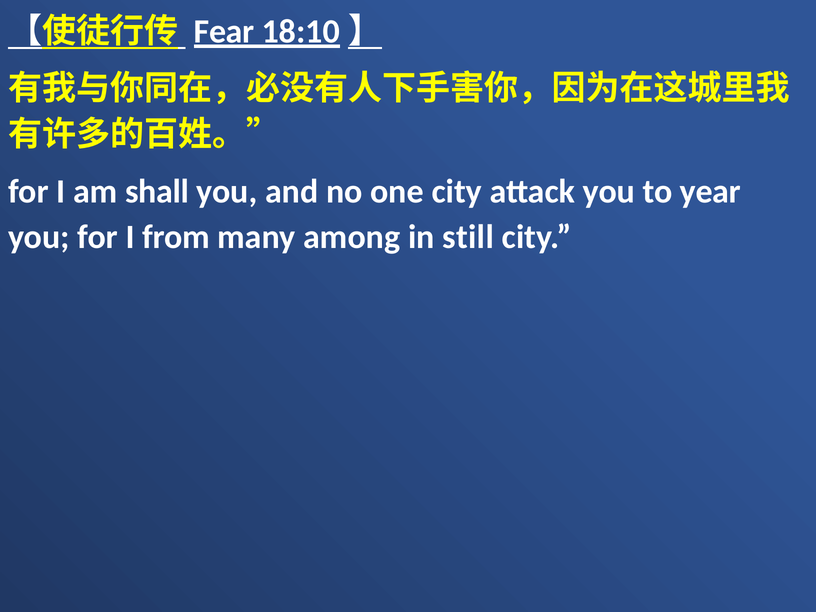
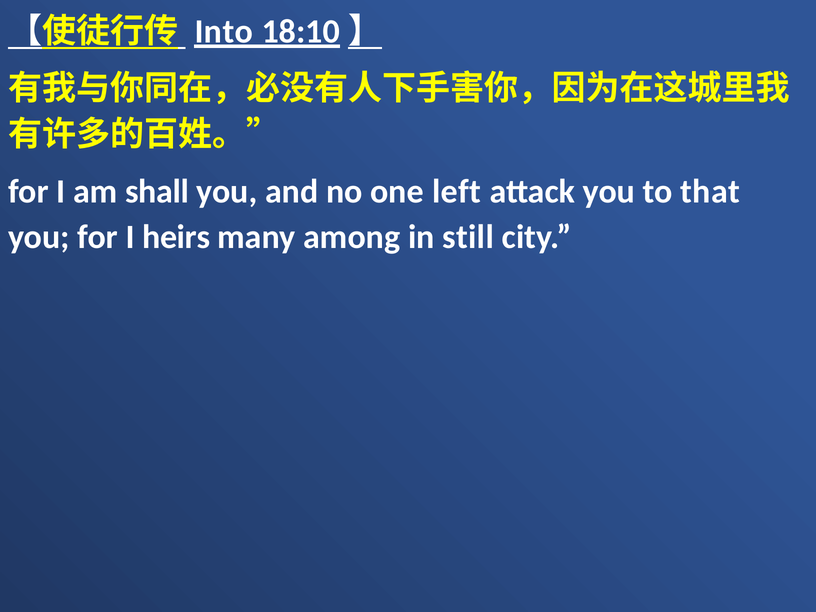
Fear: Fear -> Into (224, 32)
one city: city -> left (457, 191)
year: year -> that (710, 191)
from: from -> heirs (176, 237)
